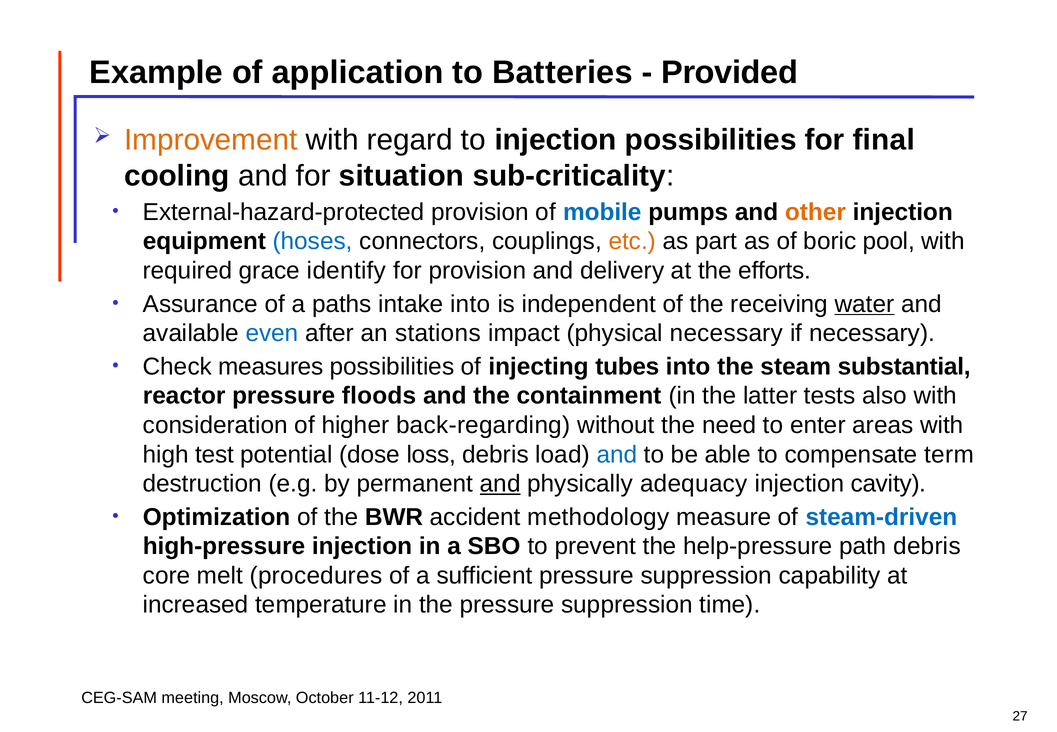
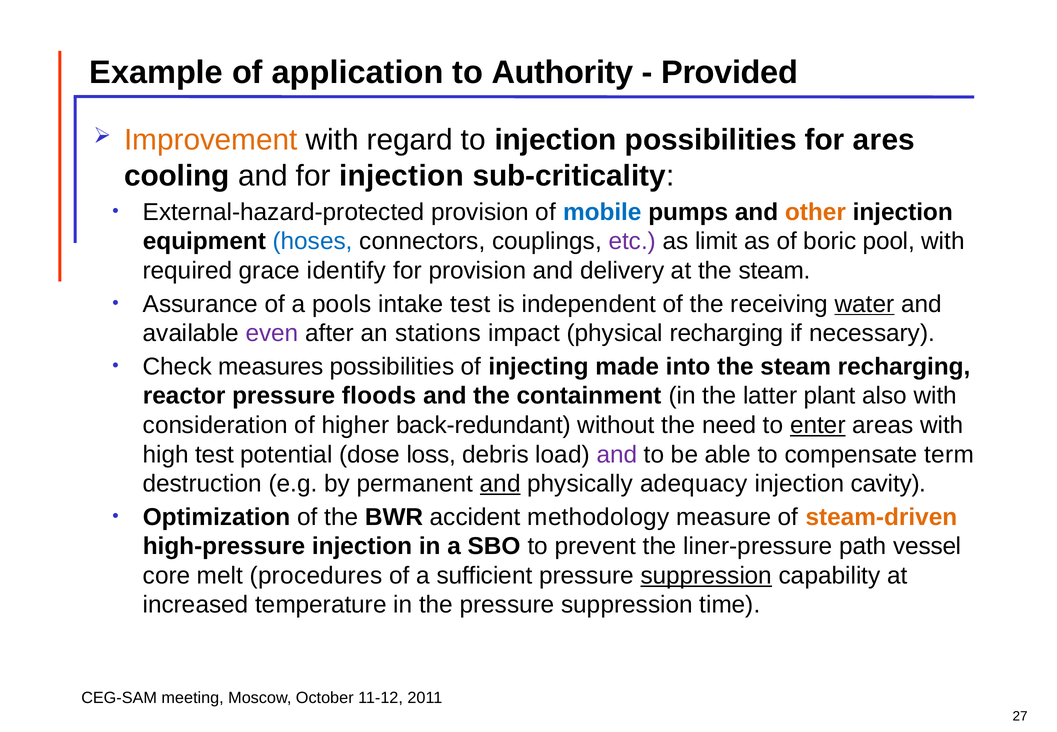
Batteries: Batteries -> Authority (563, 73)
final: final -> ares (884, 140)
for situation: situation -> injection (401, 176)
etc colour: orange -> purple (632, 241)
part: part -> limit (716, 241)
at the efforts: efforts -> steam (775, 271)
paths: paths -> pools (342, 304)
intake into: into -> test (470, 304)
even colour: blue -> purple (272, 333)
physical necessary: necessary -> recharging (727, 333)
tubes: tubes -> made (627, 367)
steam substantial: substantial -> recharging (904, 367)
tests: tests -> plant (830, 396)
back-regarding: back-regarding -> back-redundant (483, 425)
enter underline: none -> present (818, 425)
and colour: blue -> purple (617, 454)
steam-driven colour: blue -> orange (881, 517)
help-pressure: help-pressure -> liner-pressure (758, 546)
path debris: debris -> vessel (927, 546)
suppression underline: none -> present (706, 575)
